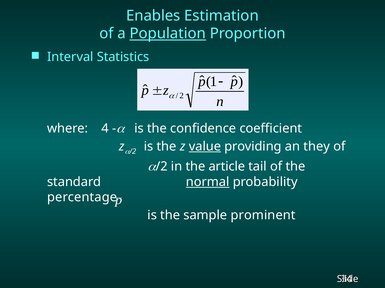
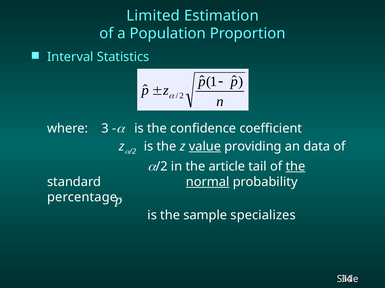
Enables: Enables -> Limited (153, 16)
Population underline: present -> none (168, 34)
4: 4 -> 3 (105, 129)
they: they -> data (317, 147)
the underline: none -> present (295, 167)
prominent: prominent -> specializes (263, 216)
